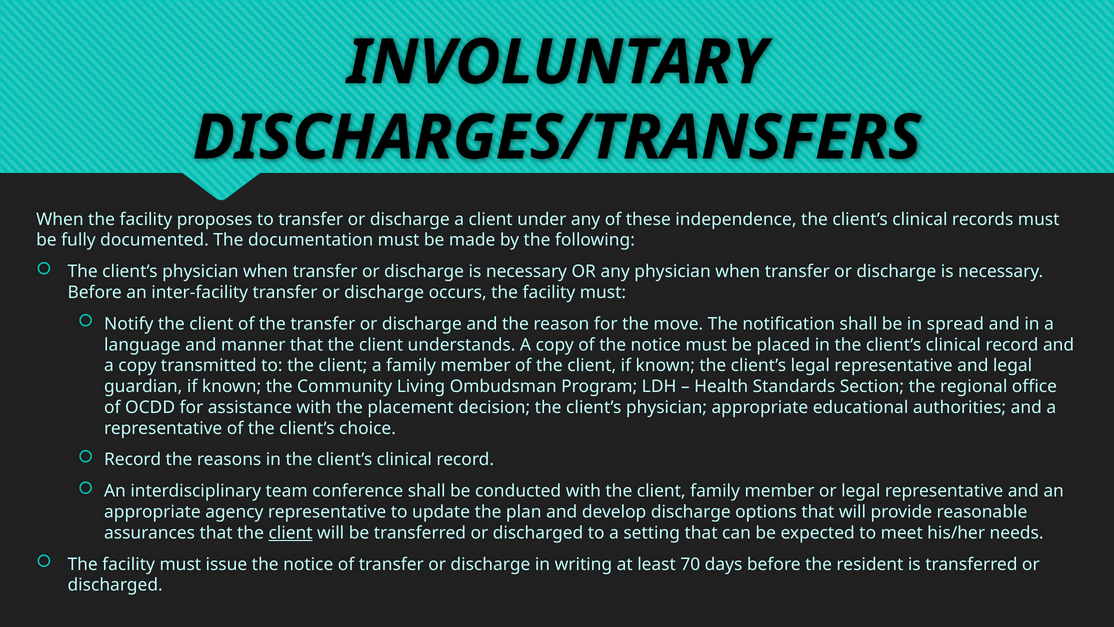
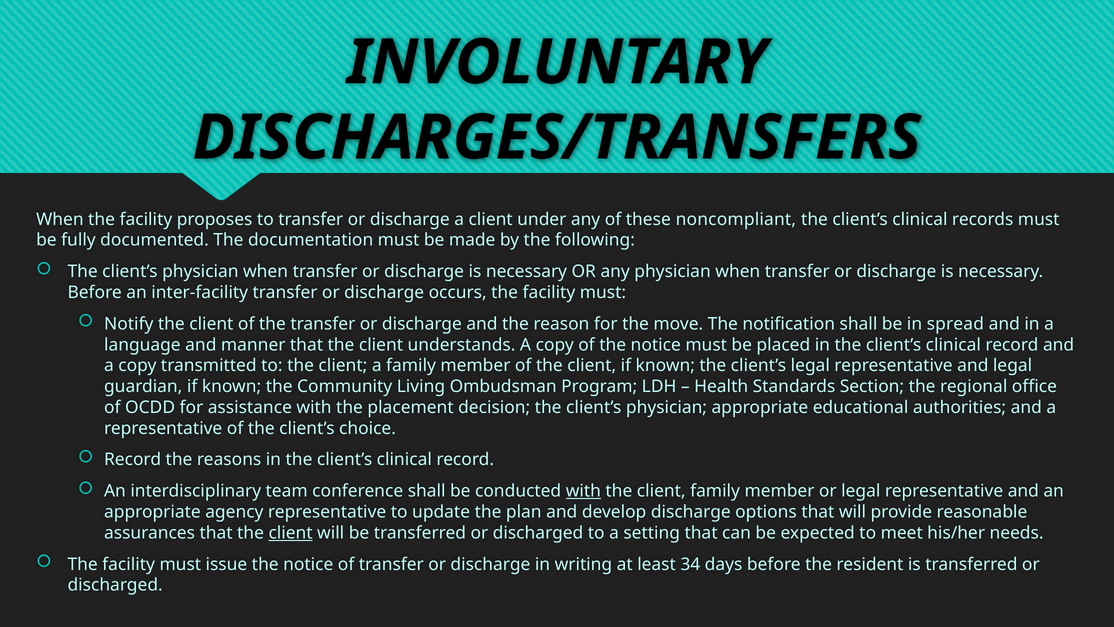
independence: independence -> noncompliant (736, 219)
with underline: none -> present (583, 491)
70: 70 -> 34 (690, 564)
